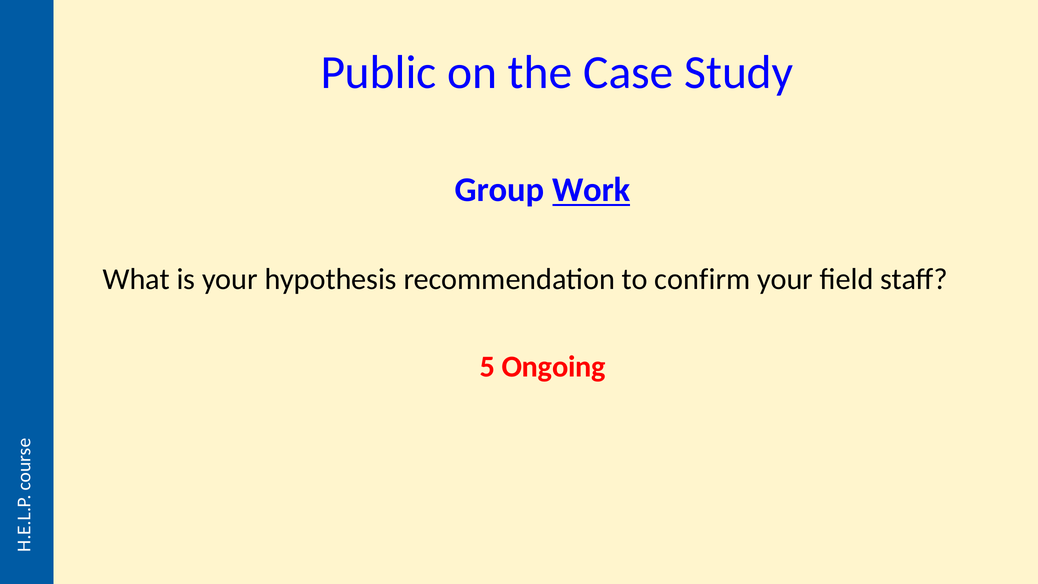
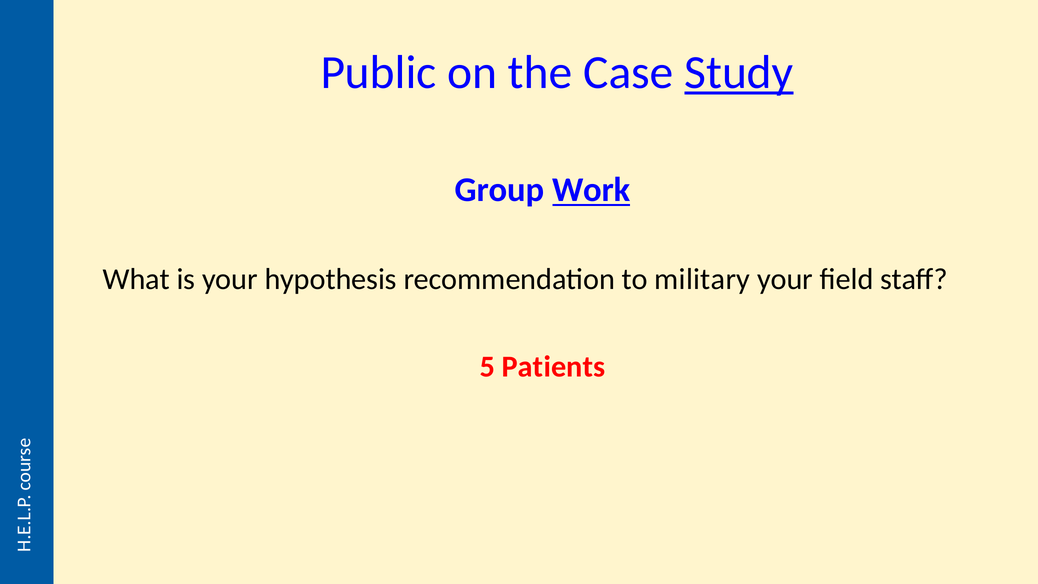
Study underline: none -> present (739, 73)
confirm: confirm -> military (702, 279)
Ongoing: Ongoing -> Patients (554, 366)
